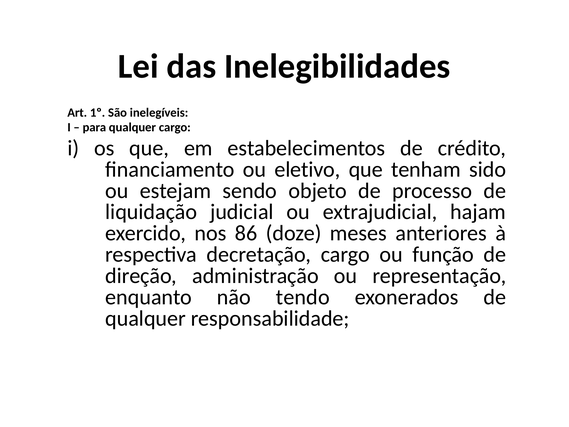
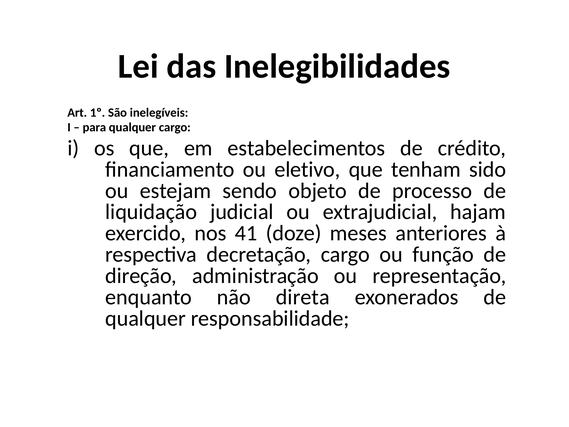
86: 86 -> 41 (246, 233)
tendo: tendo -> direta (303, 297)
